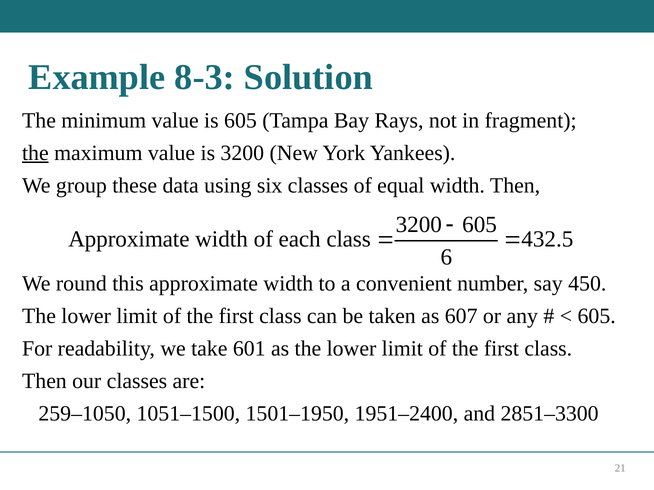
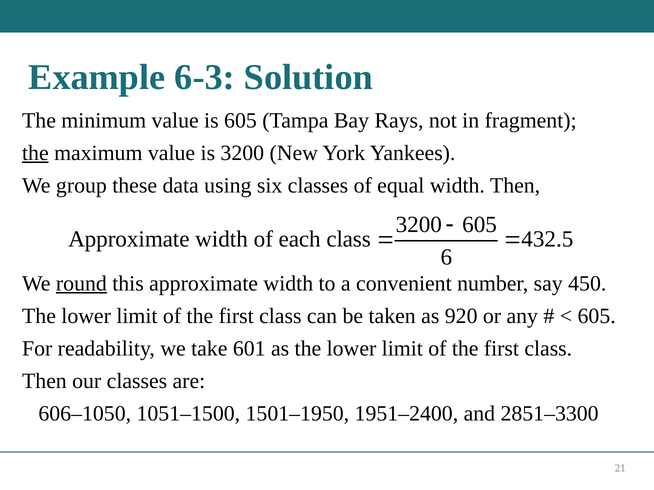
8-3: 8-3 -> 6-3 (205, 77)
round underline: none -> present (81, 284)
607: 607 -> 920 (461, 316)
259–1050: 259–1050 -> 606–1050 (85, 414)
